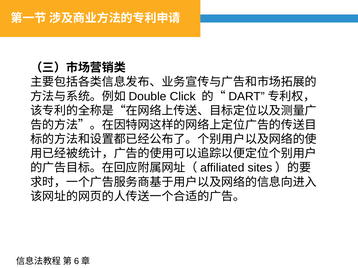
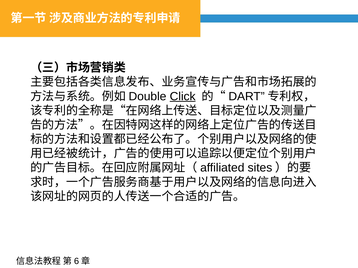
Click underline: none -> present (183, 97)
